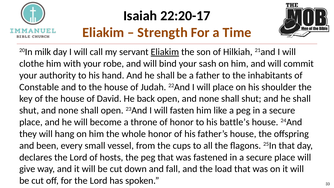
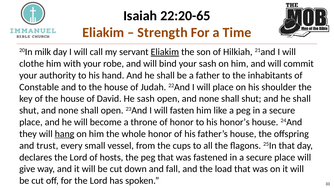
22:20-17: 22:20-17 -> 22:20-65 (185, 16)
He back: back -> sash (146, 99)
battle’s: battle’s -> honor’s (235, 122)
hang underline: none -> present (65, 134)
been: been -> trust (47, 145)
